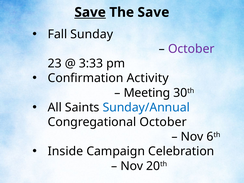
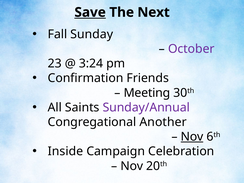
The Save: Save -> Next (154, 12)
3:33: 3:33 -> 3:24 (91, 64)
Activity: Activity -> Friends (148, 78)
Sunday/Annual colour: blue -> purple (146, 107)
Congregational October: October -> Another (163, 122)
Nov underline: none -> present (192, 137)
